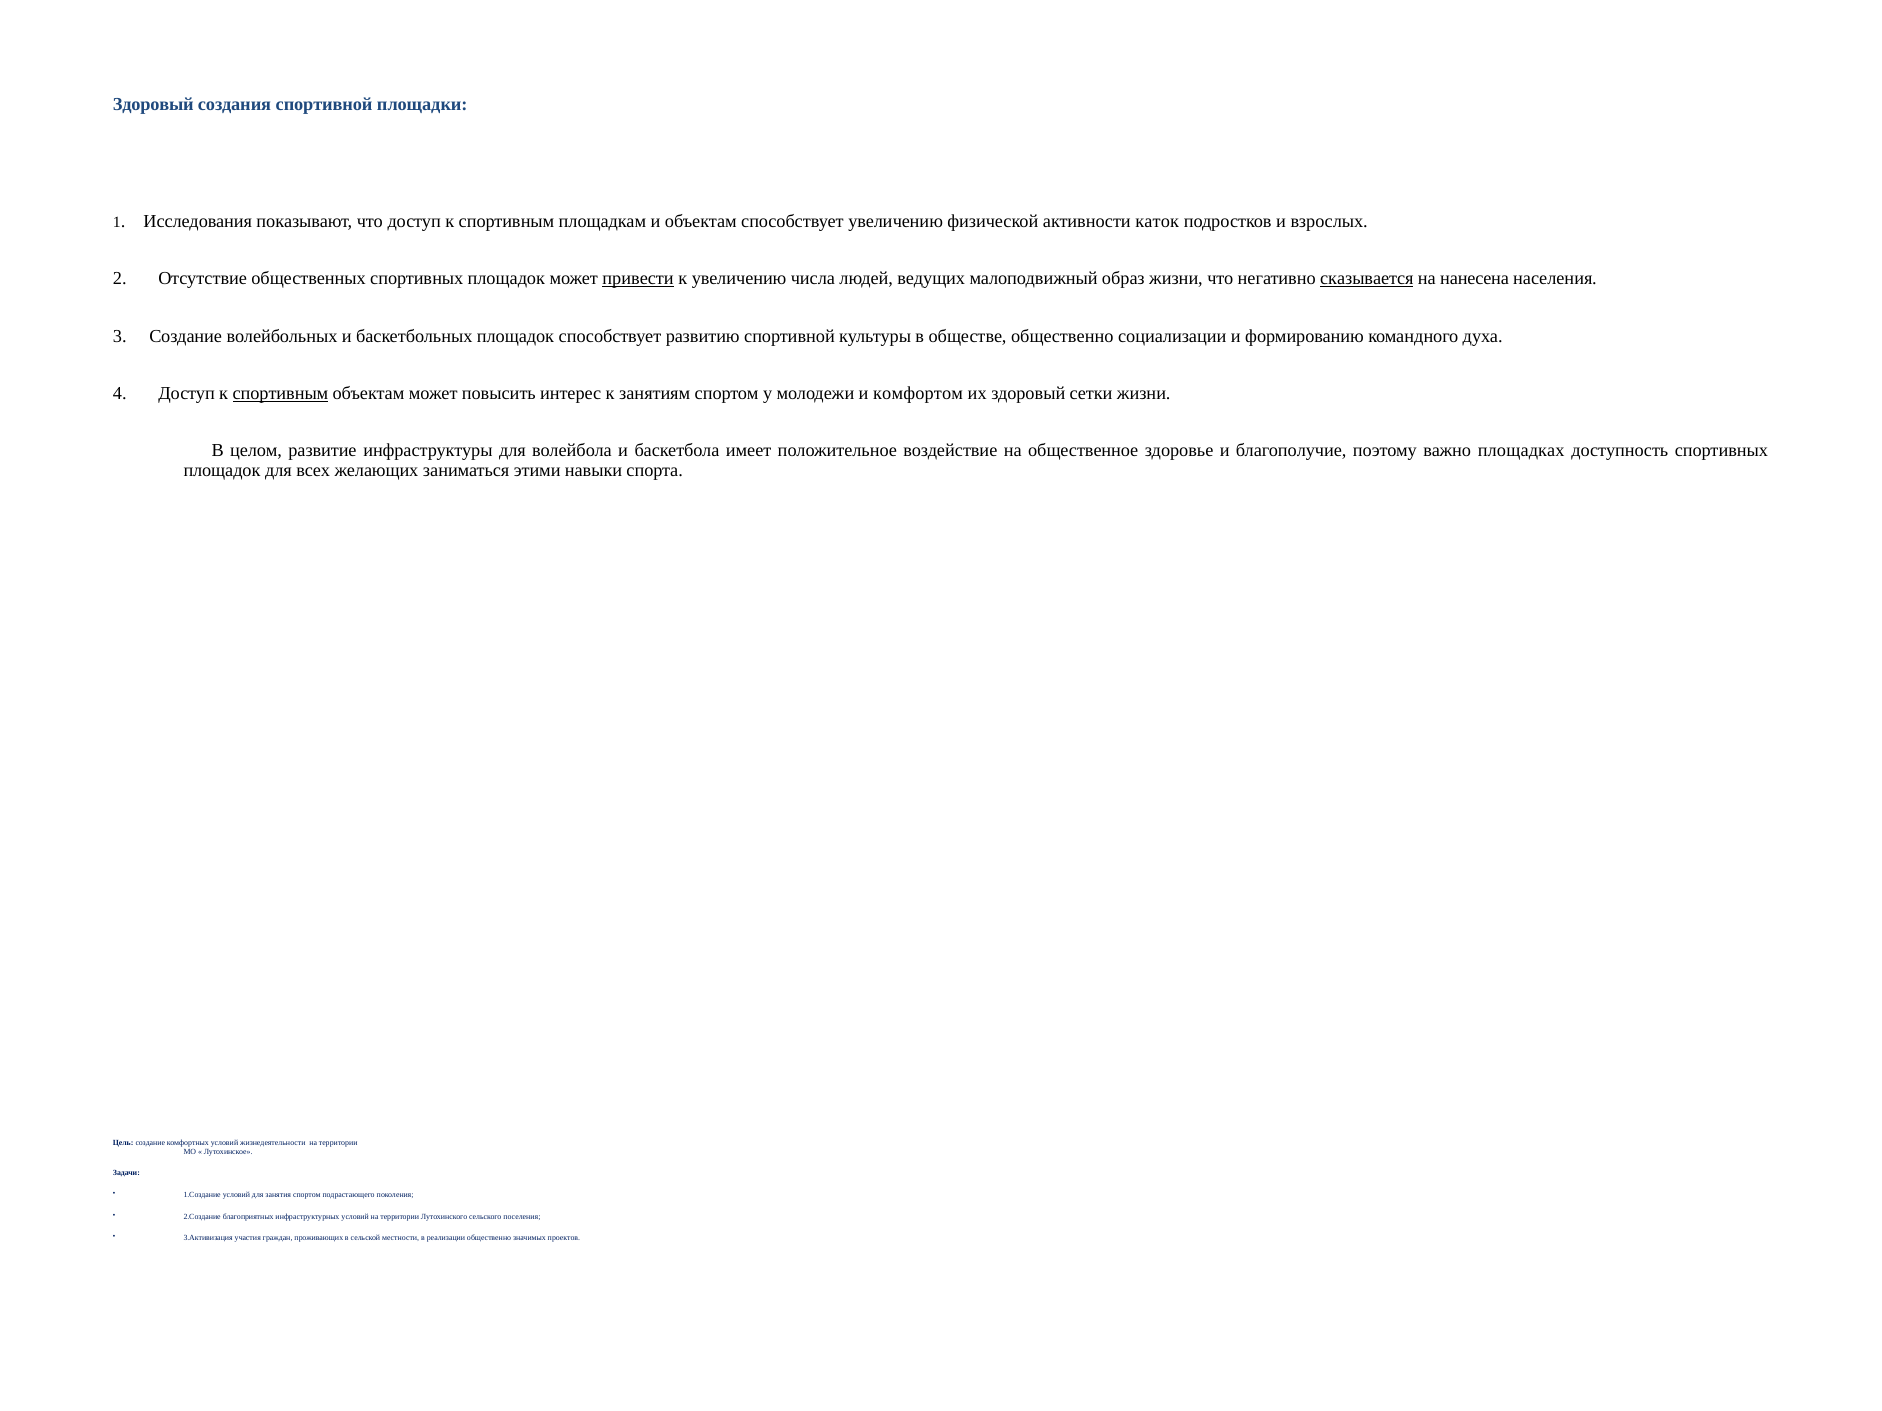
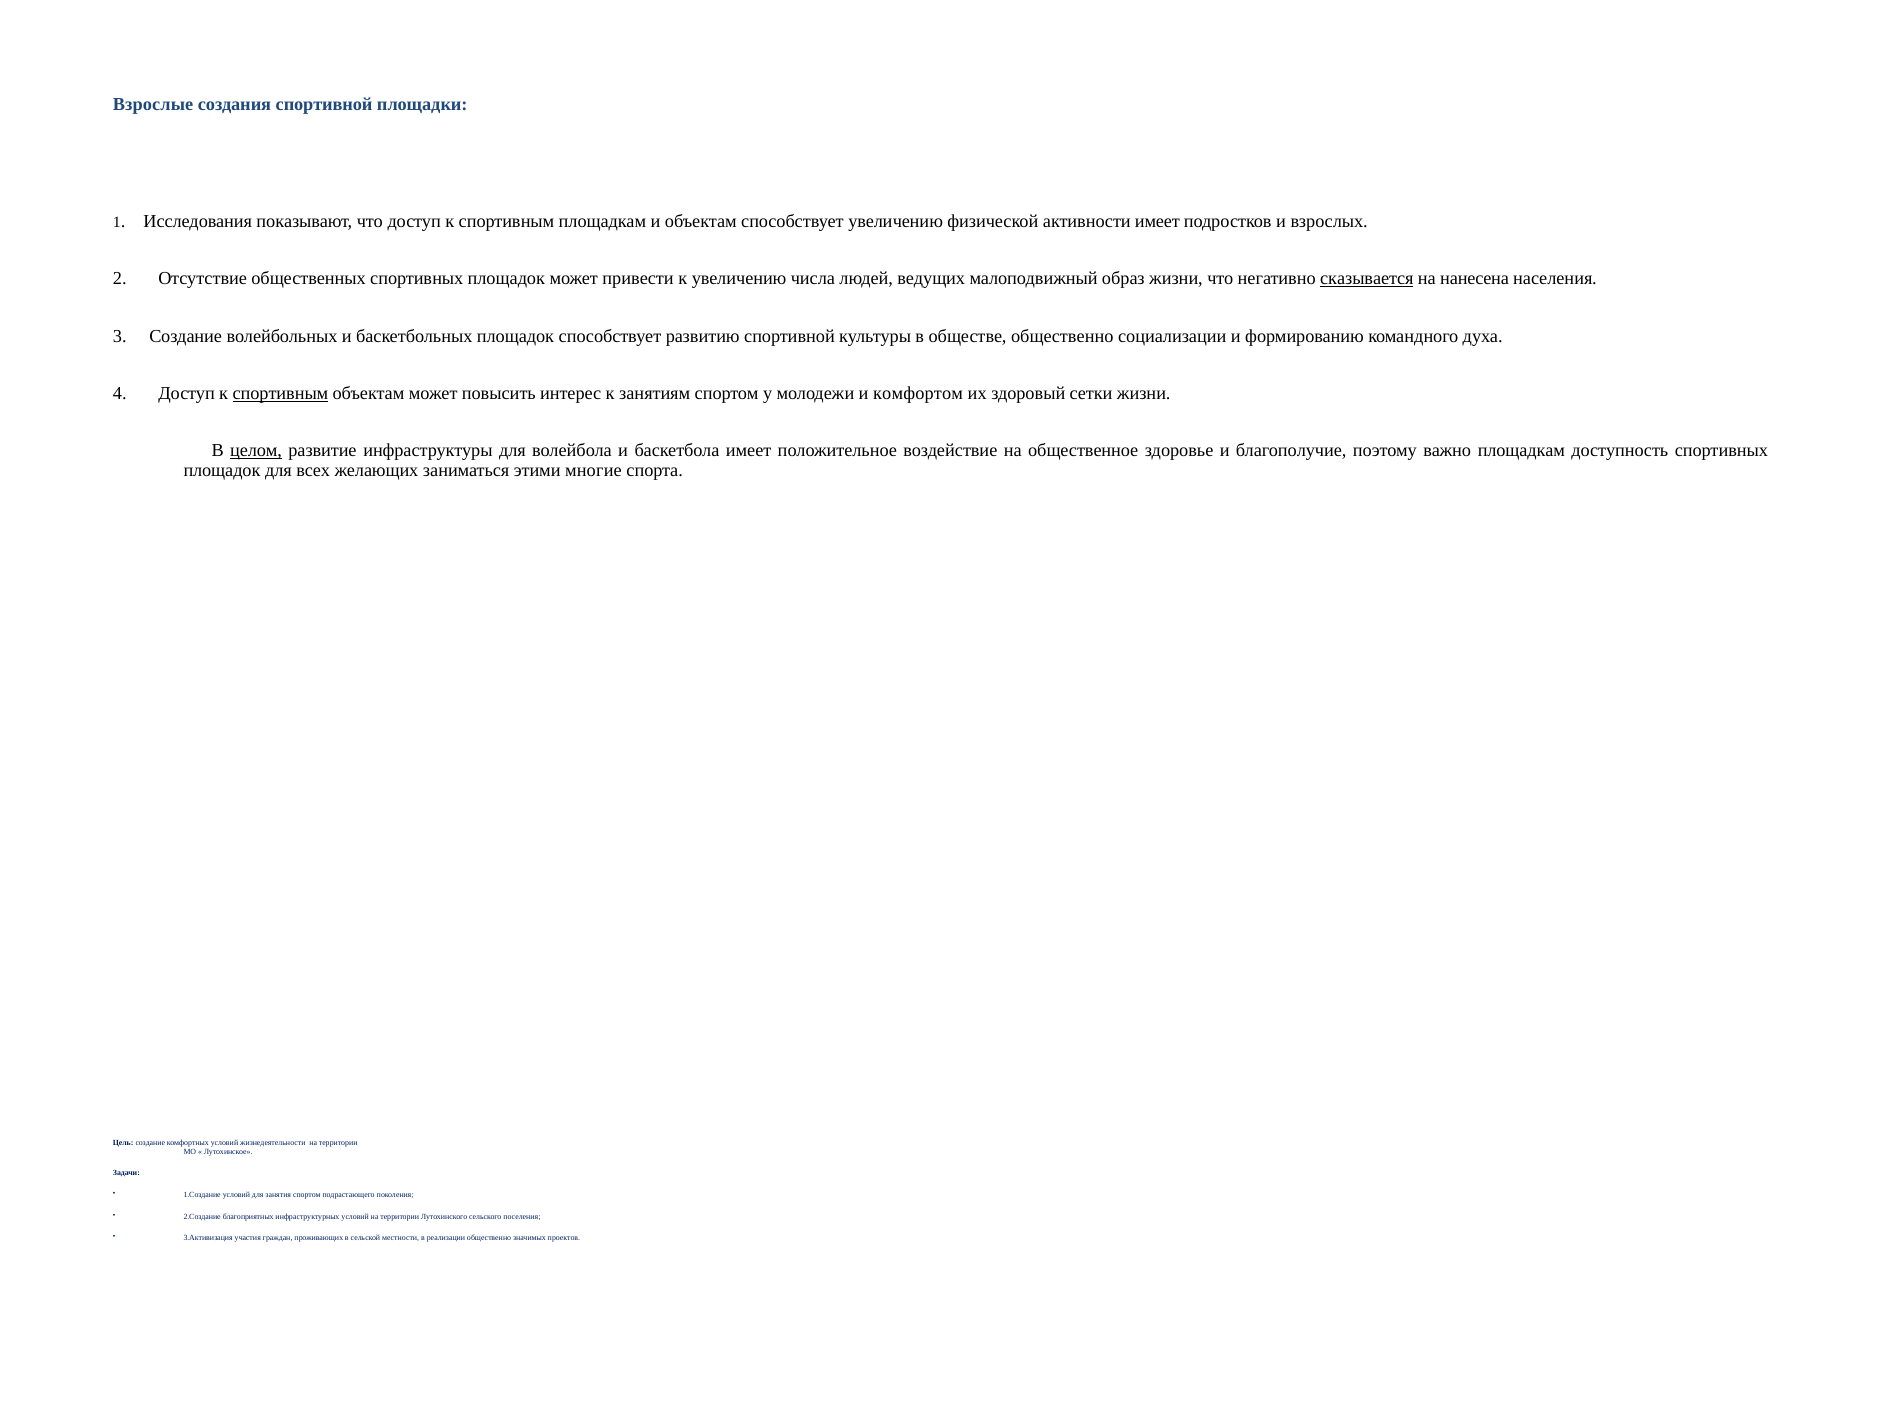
Здоровый: Здоровый -> Взрослые (153, 105)
активности каток: каток -> имеет (1157, 222)
привести underline: present -> none (638, 279)
целом underline: none -> present (256, 451)
важно площадках: площадках -> площадкам (1521, 451)
навыки: навыки -> многие (593, 471)
